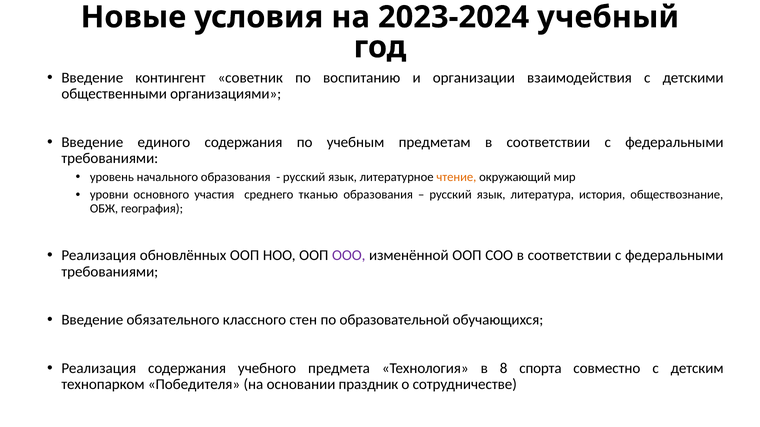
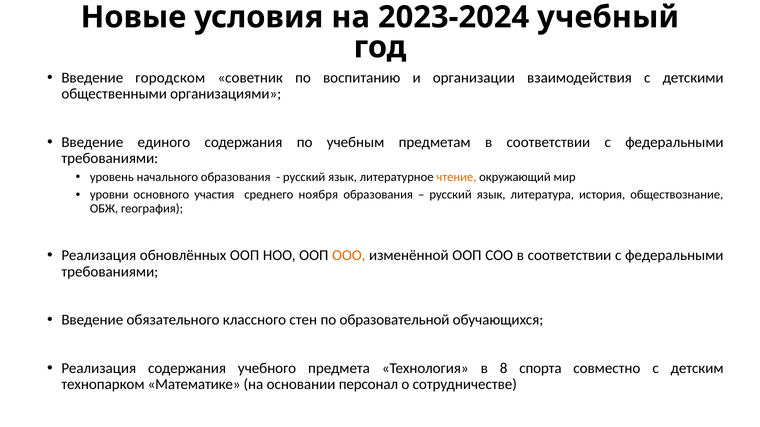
контингент: контингент -> городском (170, 78)
тканью: тканью -> ноября (318, 195)
ООО colour: purple -> orange (349, 256)
Победителя: Победителя -> Математике (194, 385)
праздник: праздник -> персонал (368, 385)
